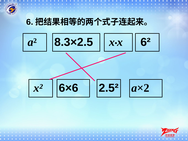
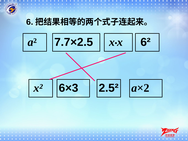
8.3×2.5: 8.3×2.5 -> 7.7×2.5 (74, 42)
6×6: 6×6 -> 6×3 (69, 88)
